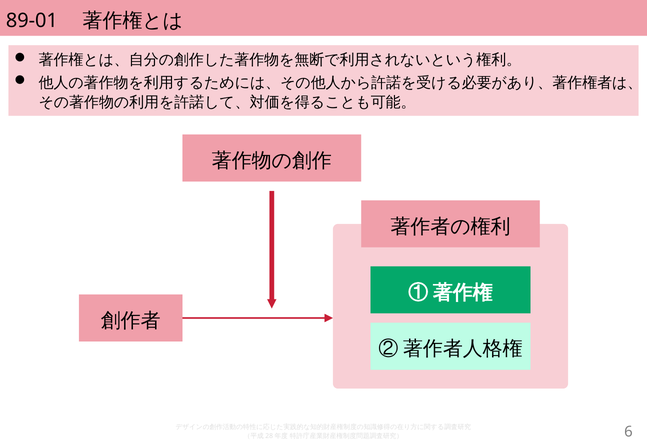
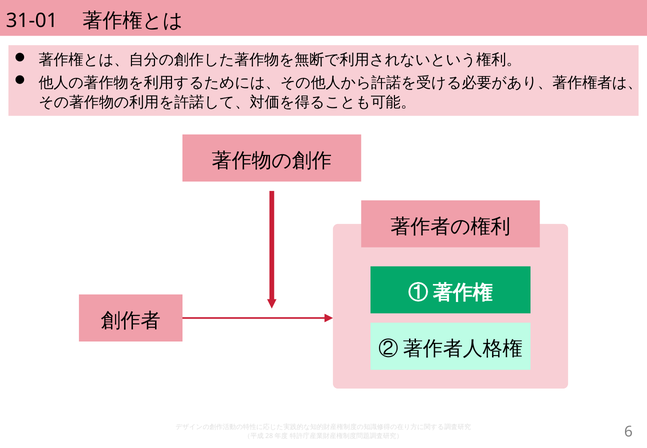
89-01: 89-01 -> 31-01 (32, 20)
